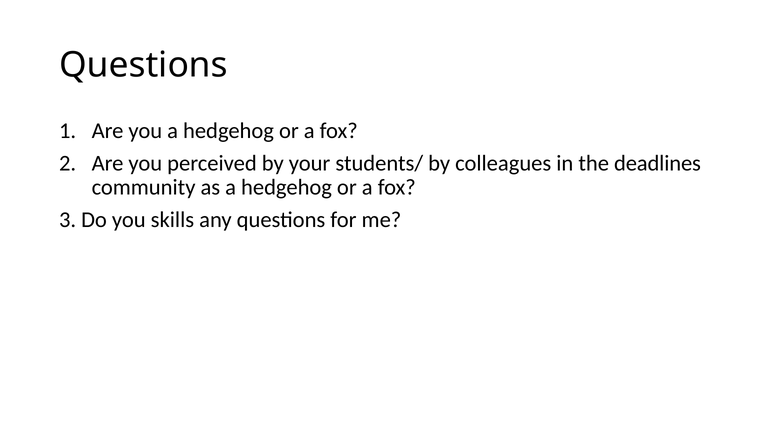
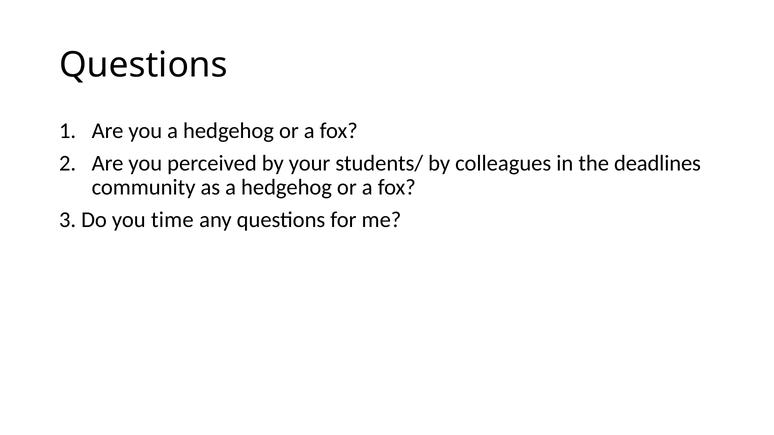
skills: skills -> time (172, 220)
